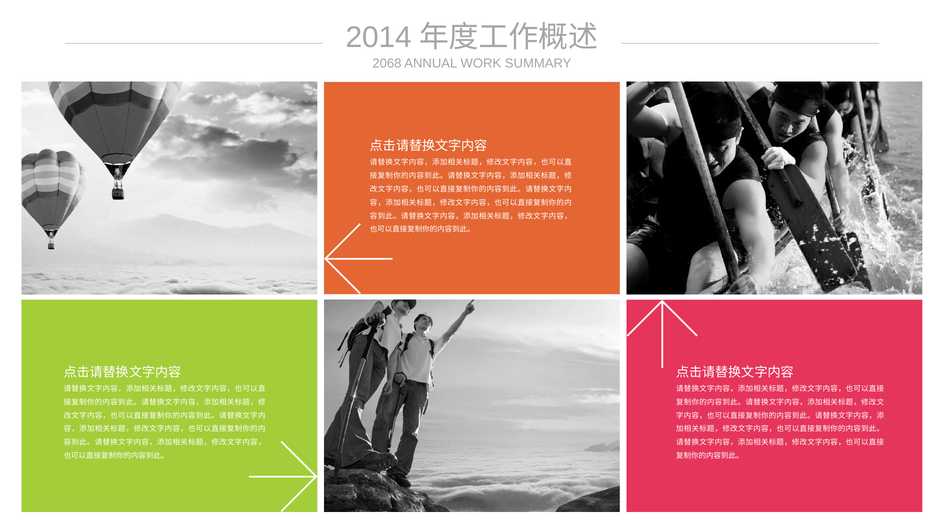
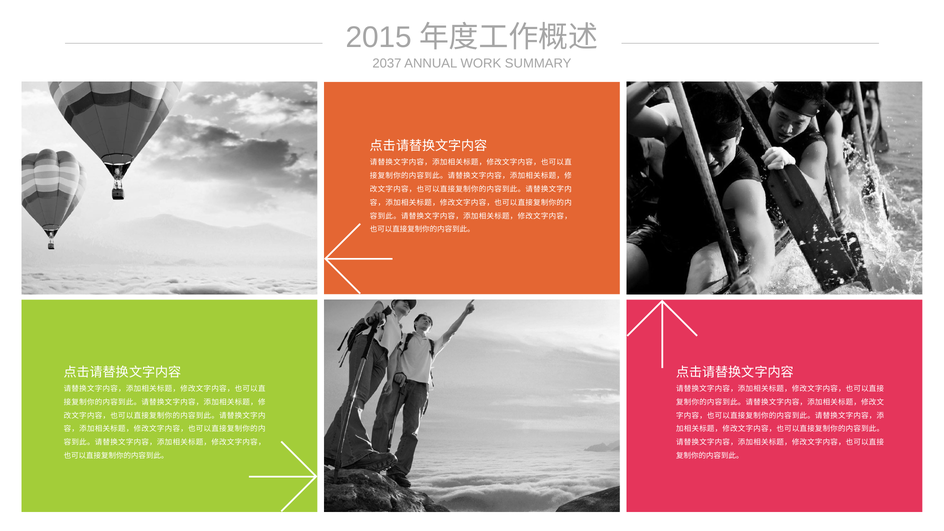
2014: 2014 -> 2015 (379, 37)
2068: 2068 -> 2037 (387, 63)
